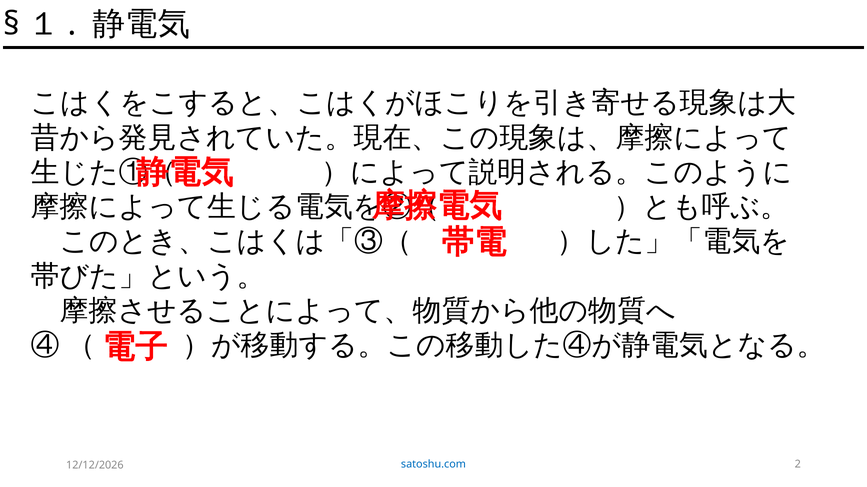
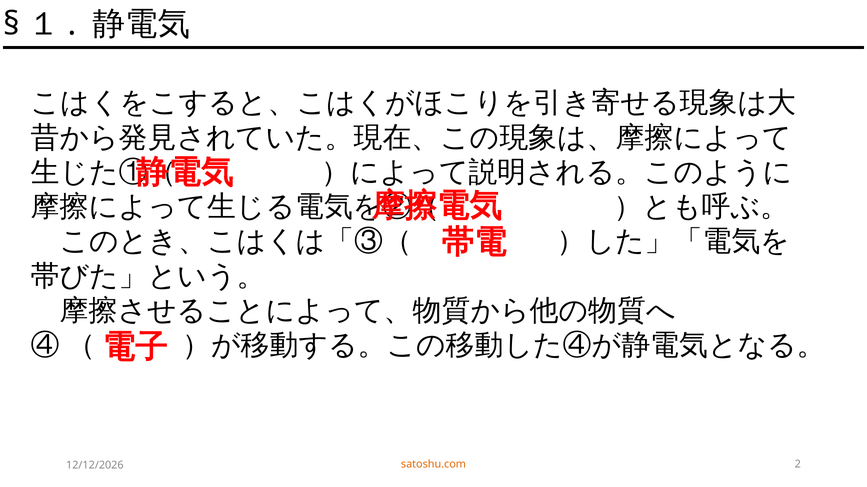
satoshu.com colour: blue -> orange (433, 465)
